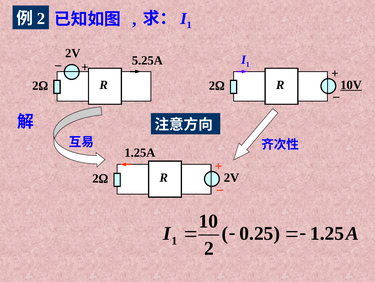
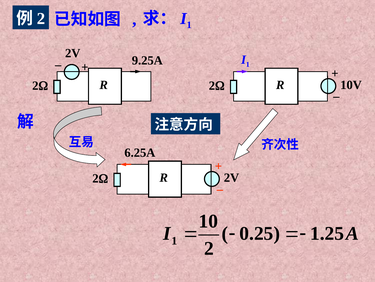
5.25A: 5.25A -> 9.25A (147, 60)
10V underline: present -> none (351, 85)
1.25A: 1.25A -> 6.25A (140, 152)
